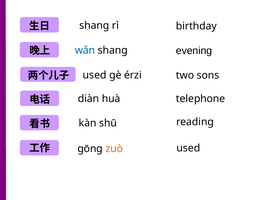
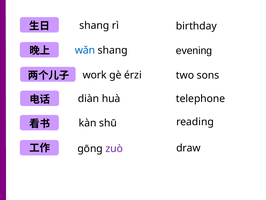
used: used -> work (95, 75)
used: used -> draw (188, 148)
zuò colour: orange -> purple (114, 148)
